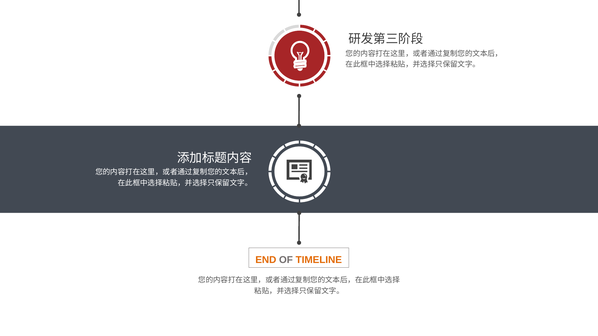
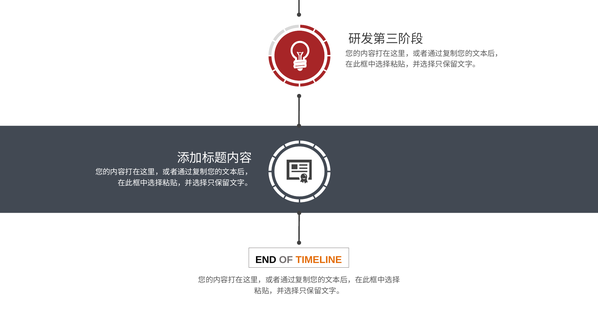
END colour: orange -> black (266, 260)
